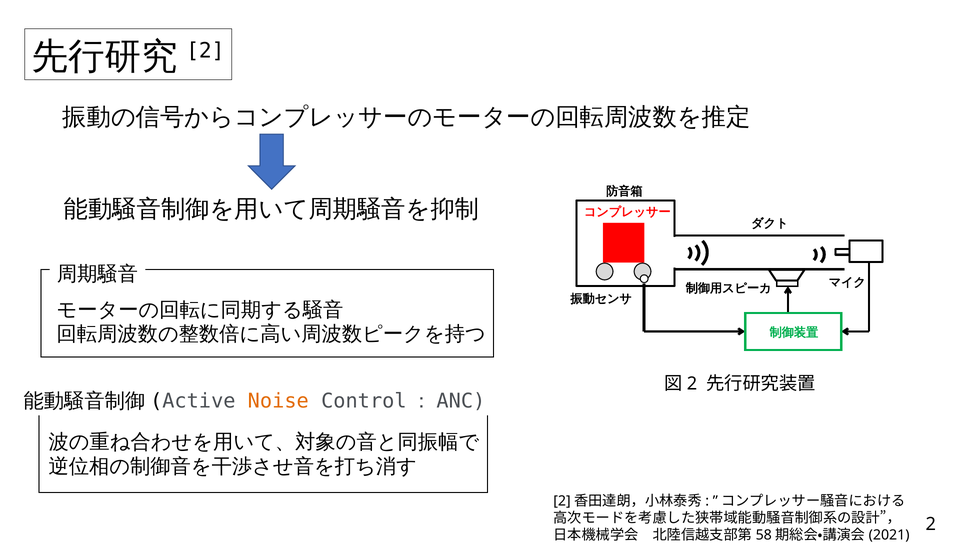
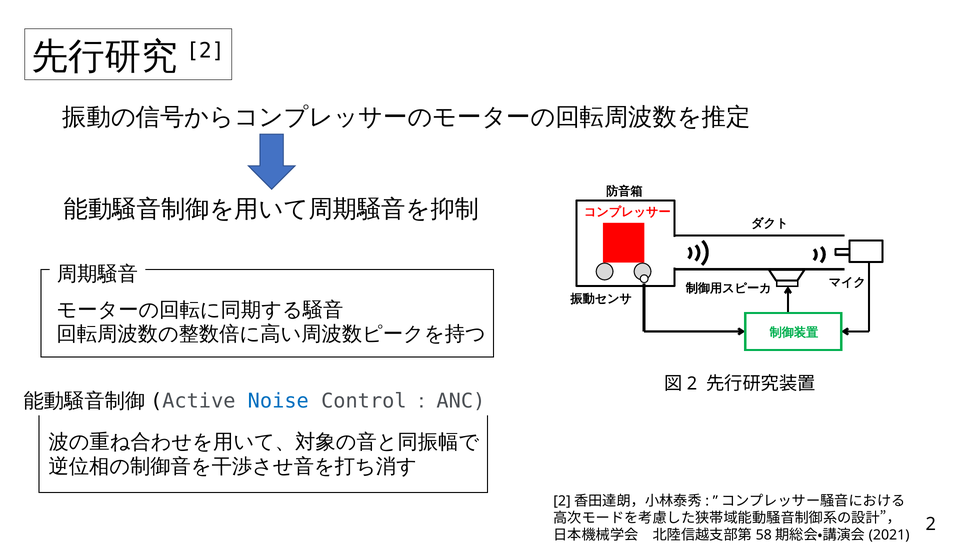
Noise colour: orange -> blue (278, 401)
